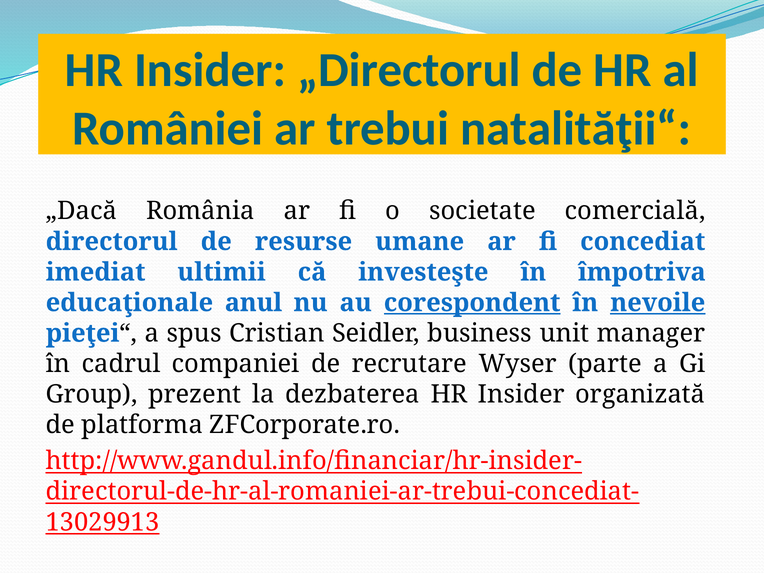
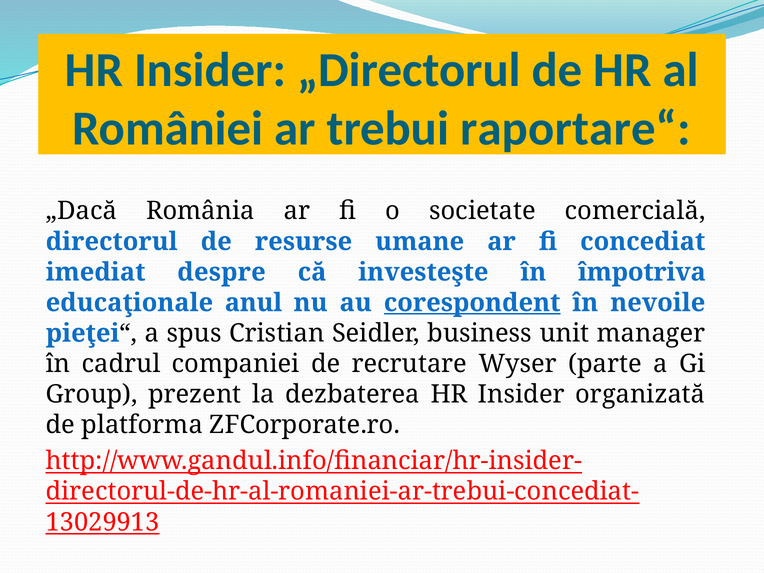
natalităţii“: natalităţii“ -> raportare“ (575, 129)
ultimii: ultimii -> despre (221, 272)
nevoile underline: present -> none (658, 303)
